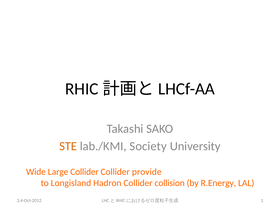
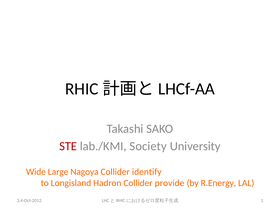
STE colour: orange -> red (68, 146)
Large Collider: Collider -> Nagoya (85, 172)
provide: provide -> identify (147, 172)
collision: collision -> provide (170, 183)
